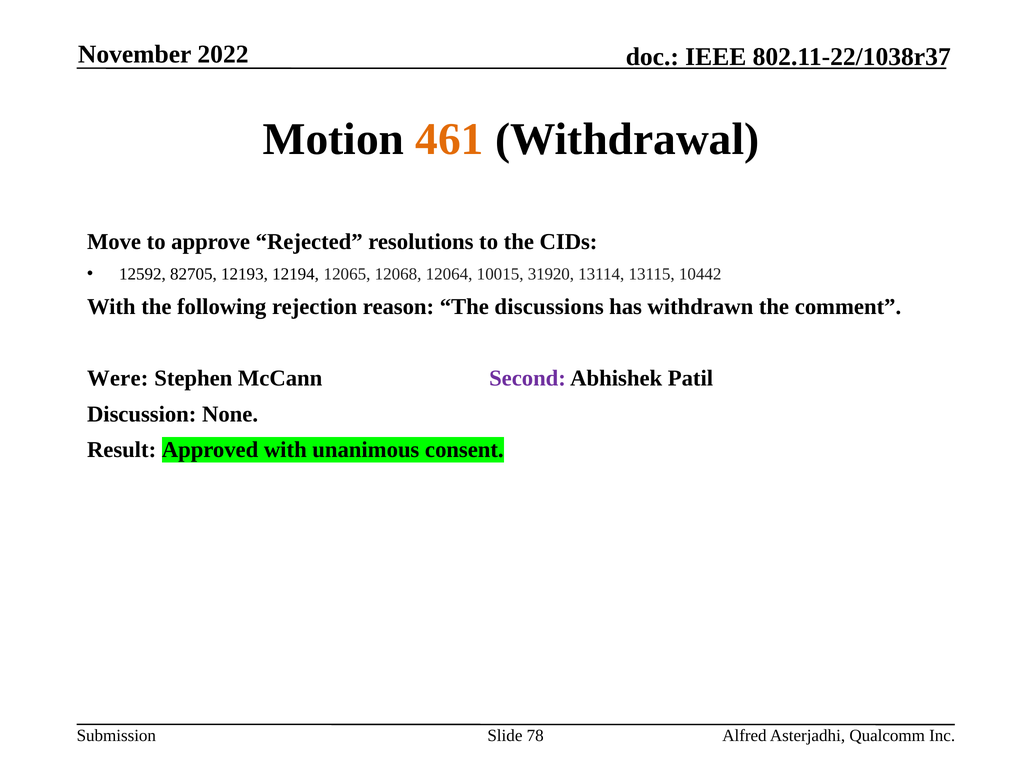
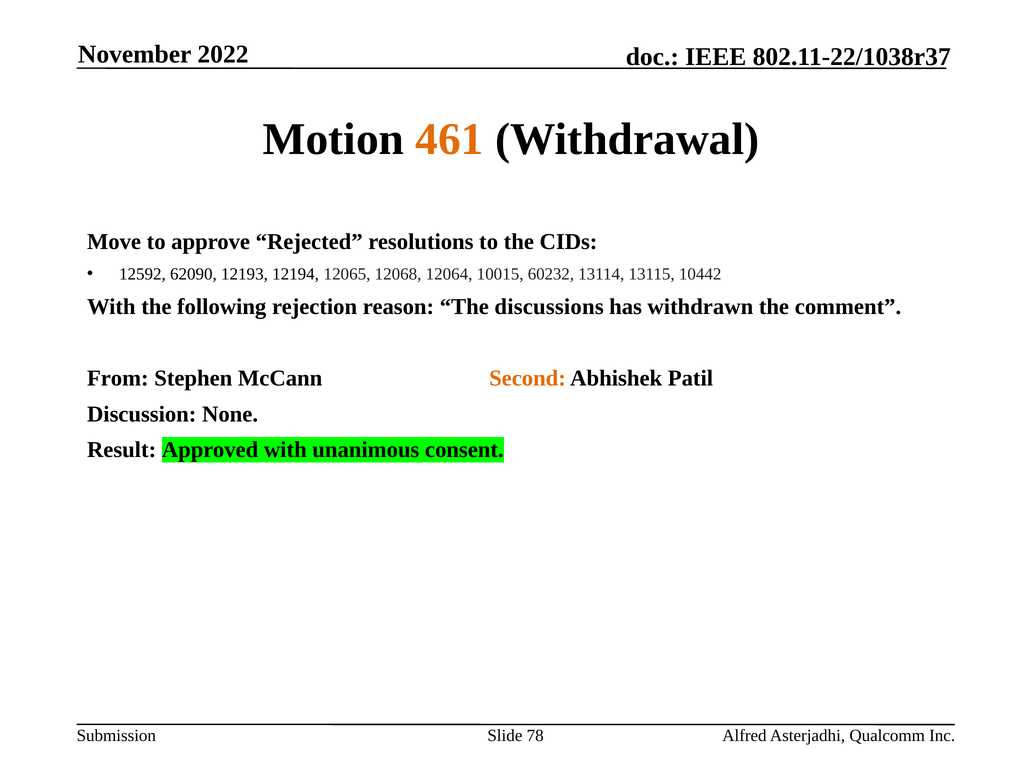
82705: 82705 -> 62090 (193, 274)
31920: 31920 -> 60232 (551, 274)
Were: Were -> From (118, 378)
Second colour: purple -> orange (528, 378)
